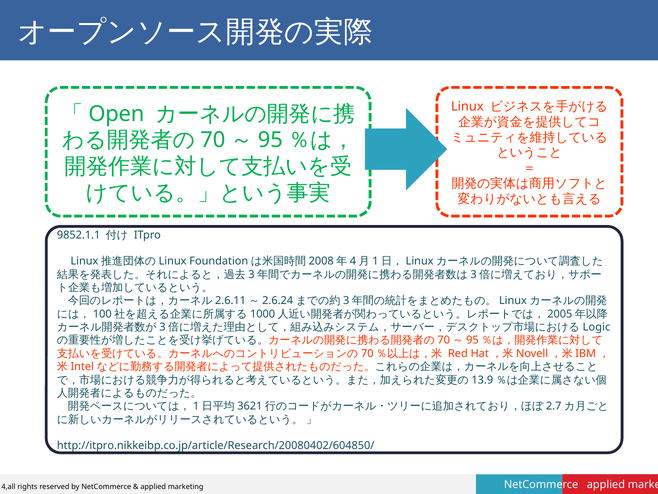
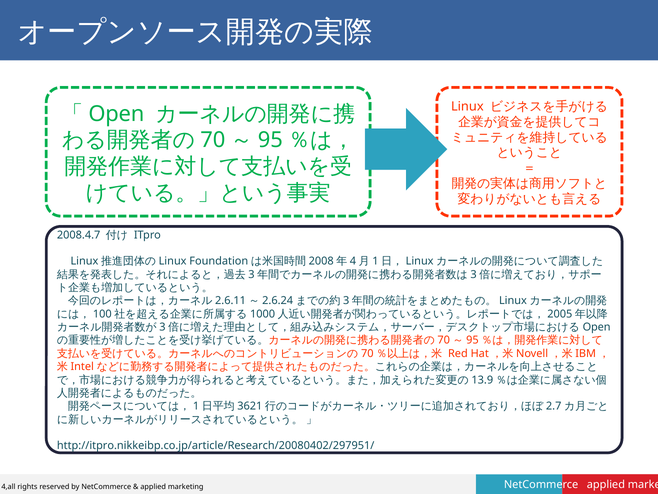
9852.1.1: 9852.1.1 -> 2008.4.7 (79, 235)
Logic: Logic -> Open (597, 327)
http://itpro.nikkeibp.co.jp/article/Research/20080402/604850/: http://itpro.nikkeibp.co.jp/article/Research/20080402/604850/ -> http://itpro.nikkeibp.co.jp/article/Research/20080402/297951/ (216, 445)
